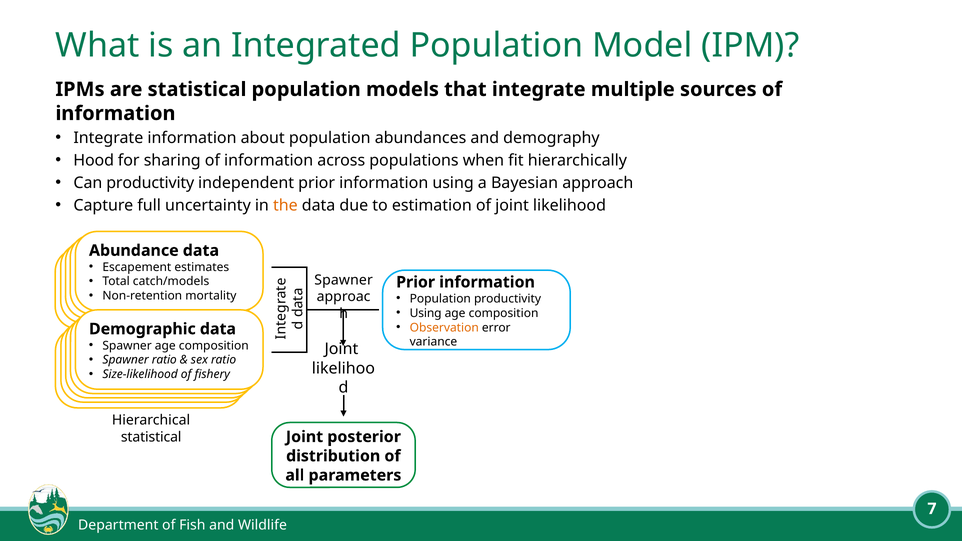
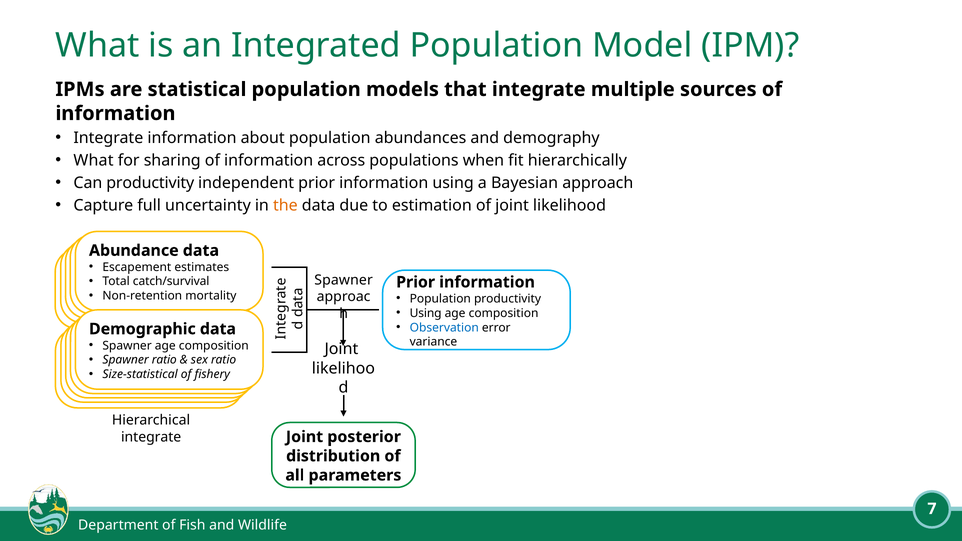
Hood: Hood -> What (94, 160)
catch/models: catch/models -> catch/survival (171, 282)
Observation colour: orange -> blue (444, 328)
Size-likelihood: Size-likelihood -> Size-statistical (140, 374)
statistical: statistical -> integrate (151, 437)
